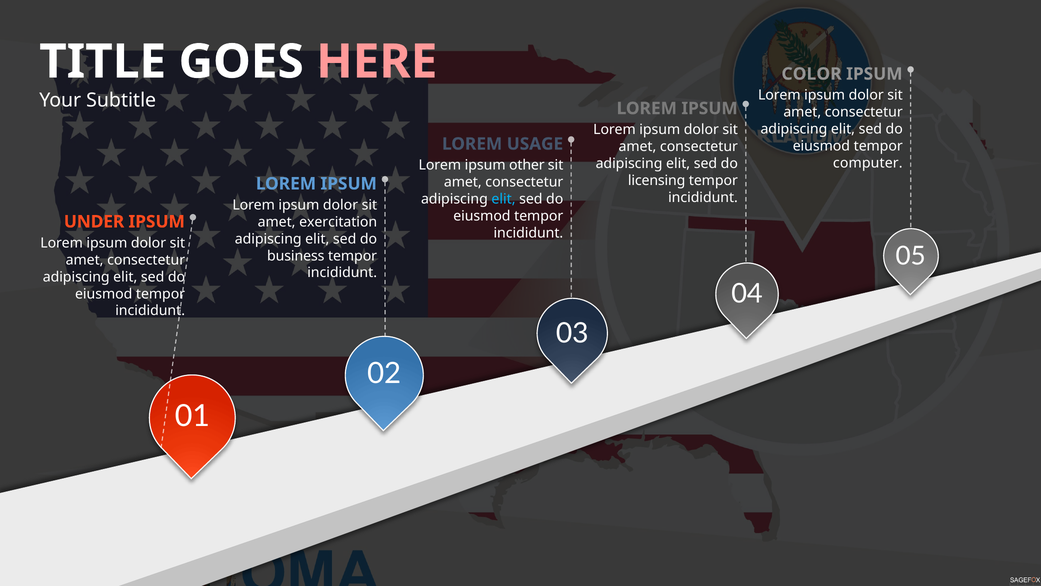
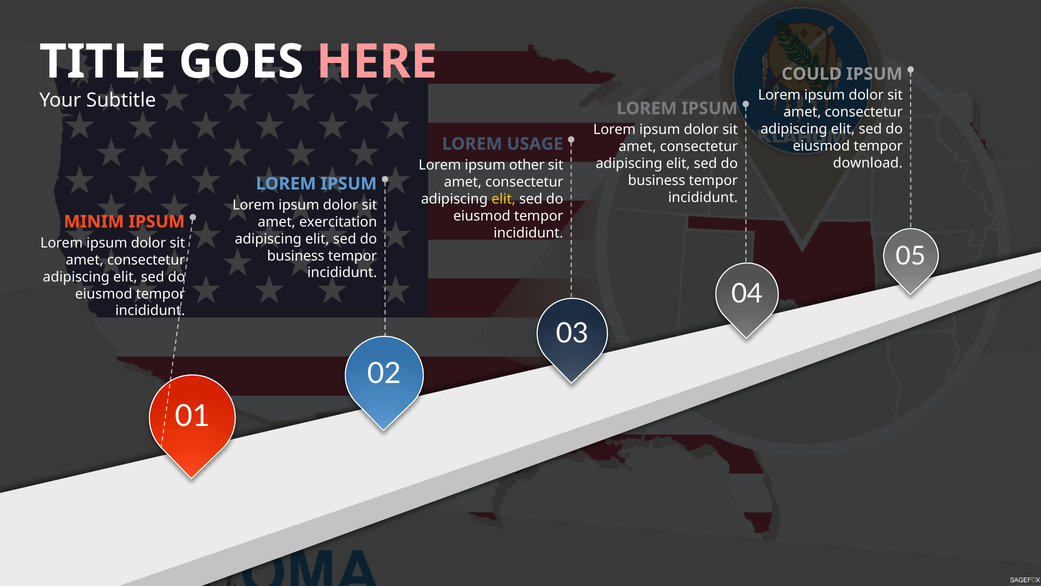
COLOR: COLOR -> COULD (812, 74)
computer: computer -> download (868, 163)
licensing: licensing -> business (657, 180)
elit colour: light blue -> yellow (503, 199)
UNDER: UNDER -> MINIM (94, 222)
